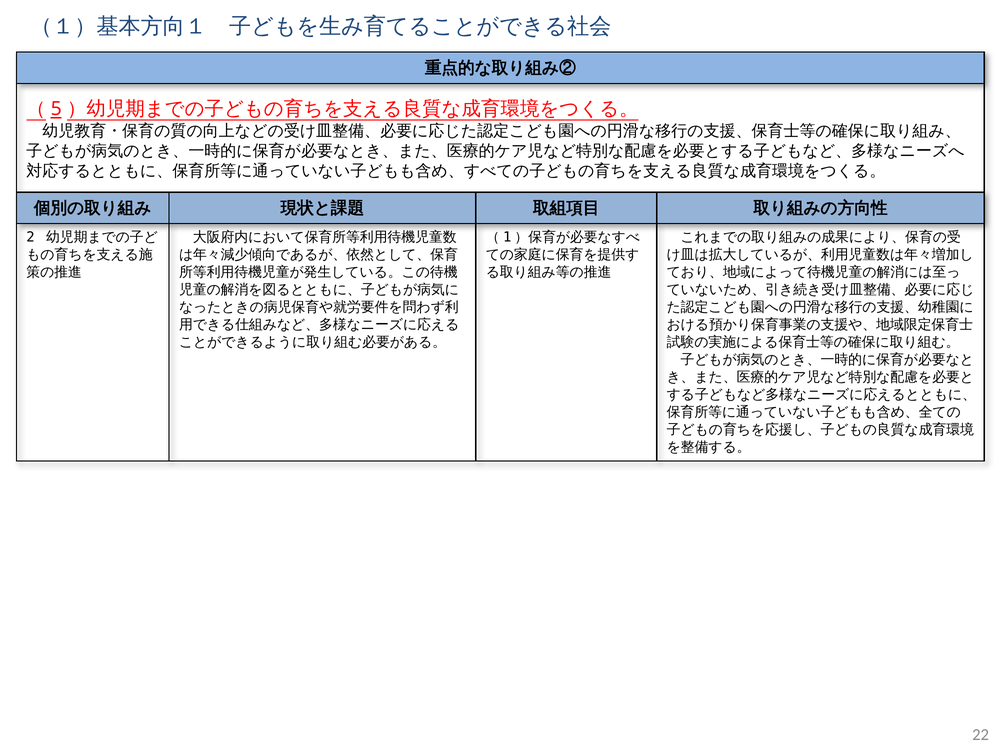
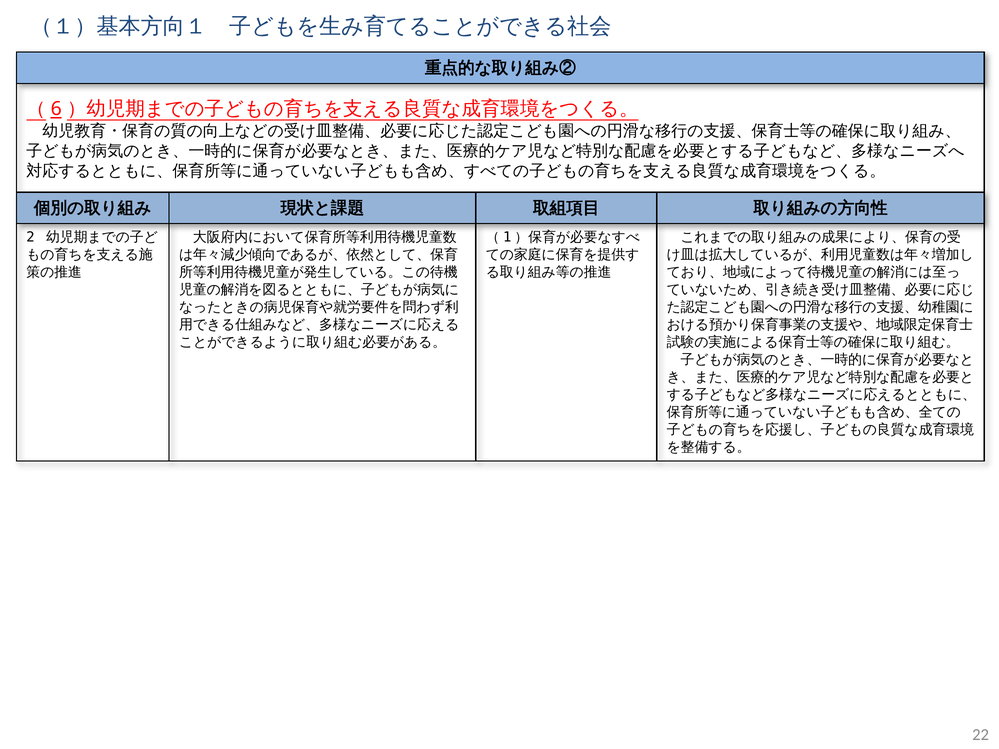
5: 5 -> 6 (56, 109)
